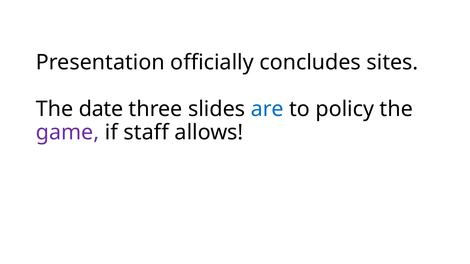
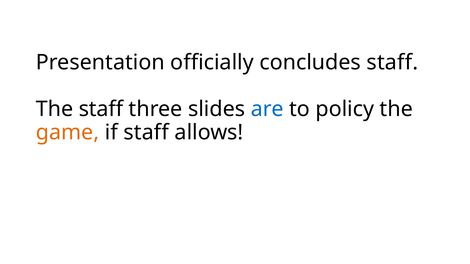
concludes sites: sites -> staff (392, 63)
The date: date -> staff (101, 109)
game colour: purple -> orange (68, 132)
